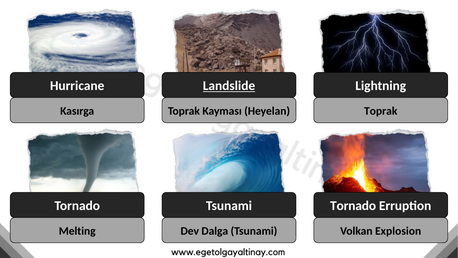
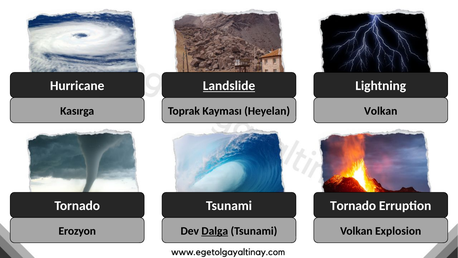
Toprak: Toprak -> Volkan (381, 111)
Melting: Melting -> Erozyon (77, 231)
Dalga underline: none -> present (215, 231)
